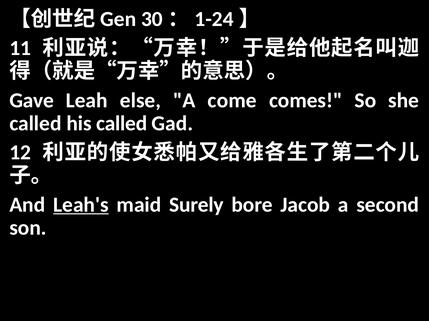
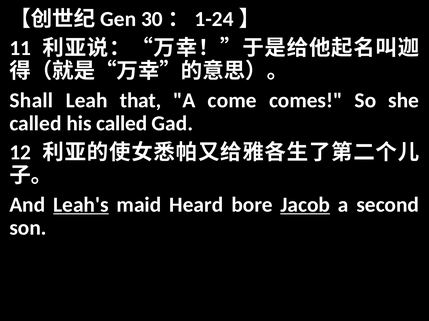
Gave: Gave -> Shall (31, 101)
else: else -> that (141, 101)
Surely: Surely -> Heard (196, 205)
Jacob underline: none -> present (305, 205)
